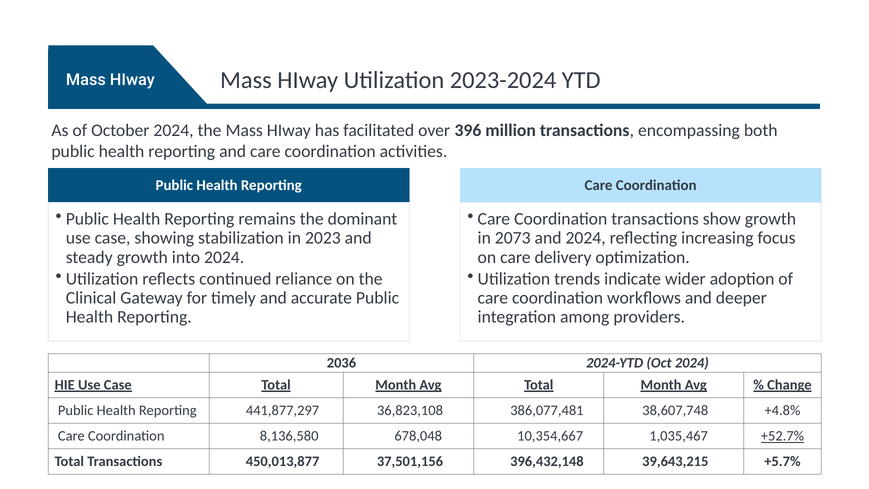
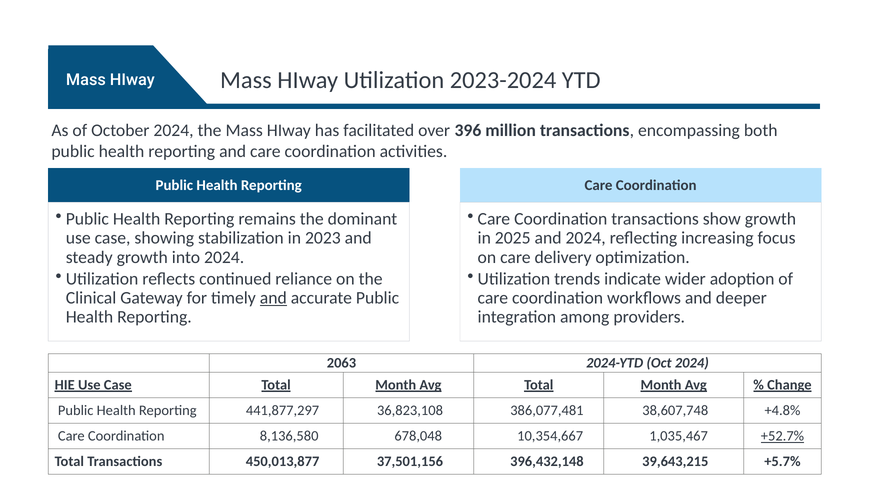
2073: 2073 -> 2025 (513, 238)
and underline: none -> present (273, 298)
2036: 2036 -> 2063 (341, 363)
